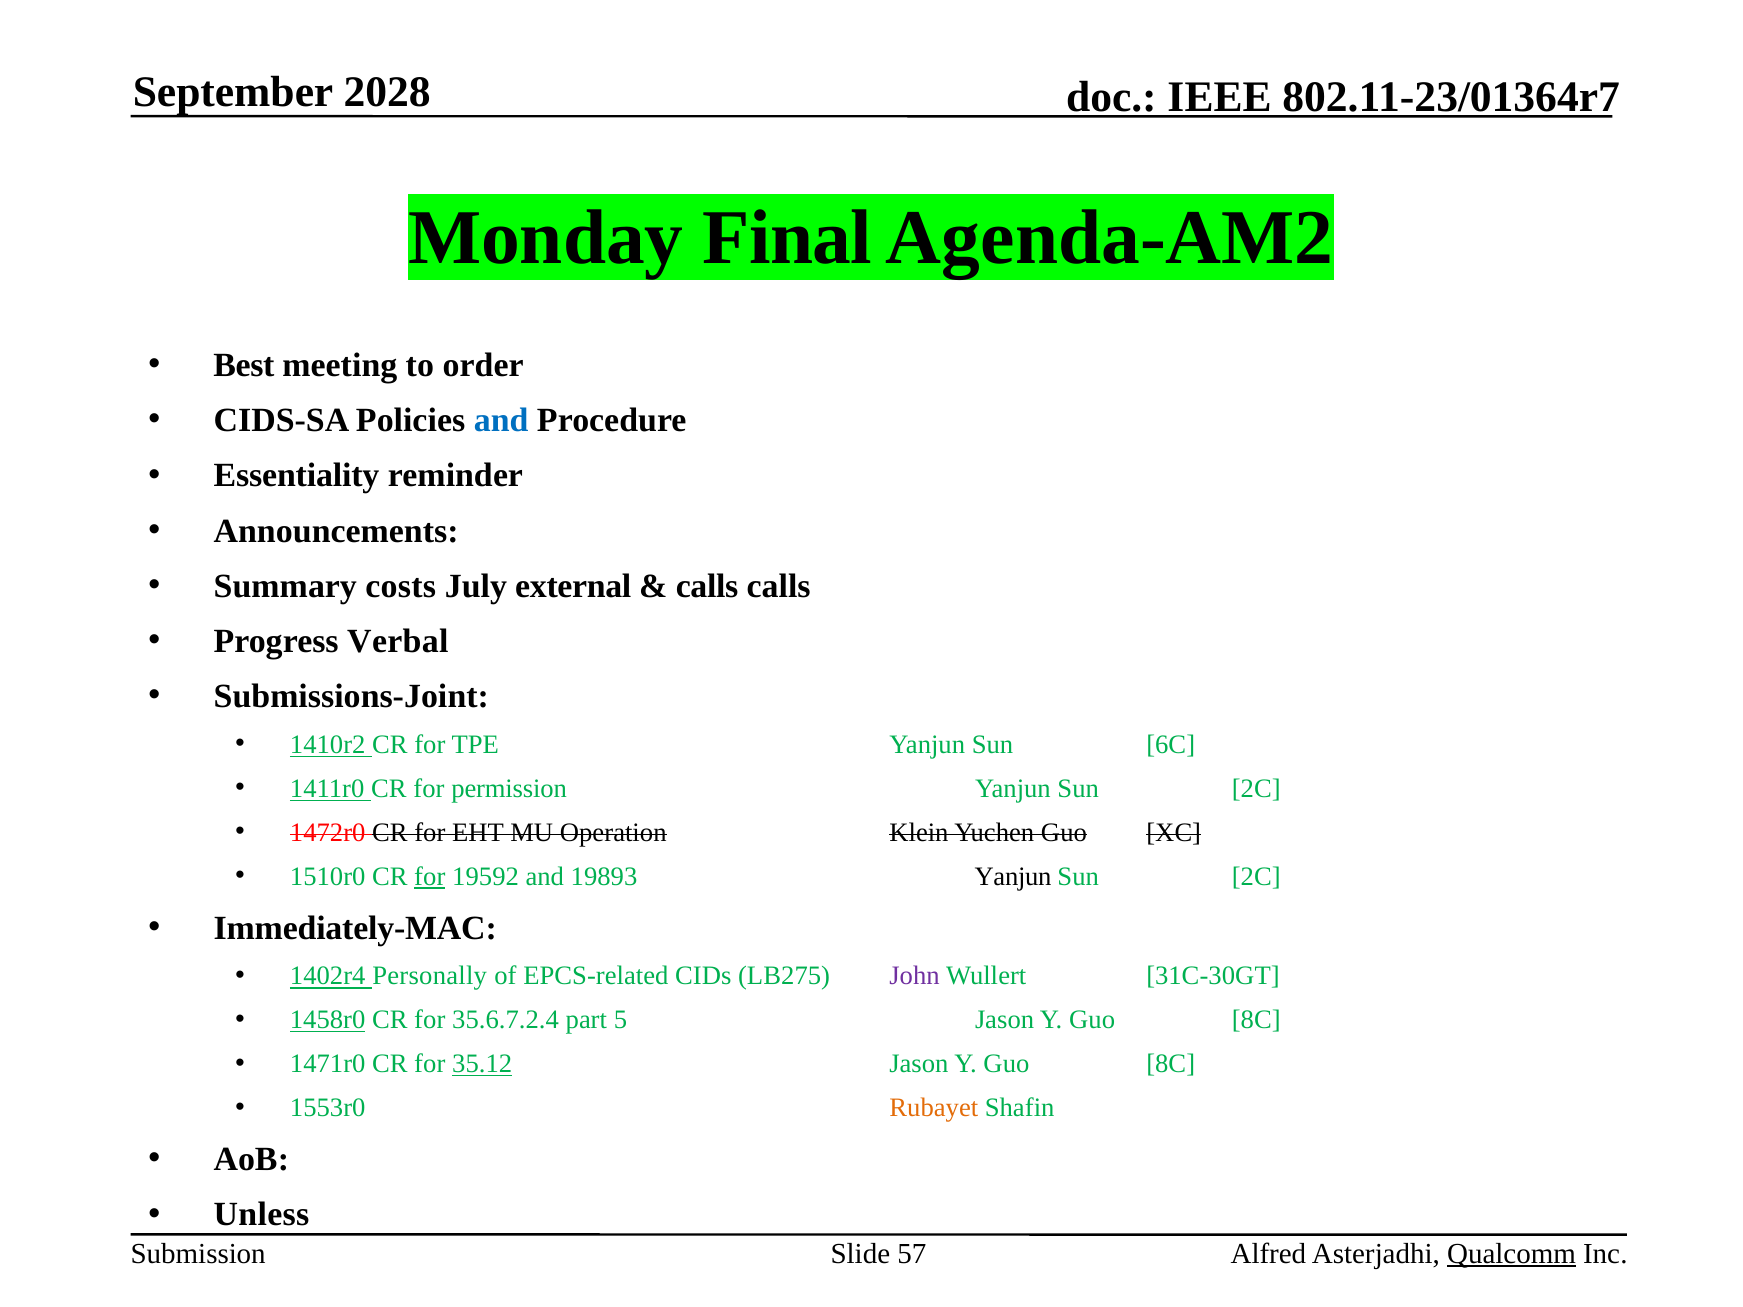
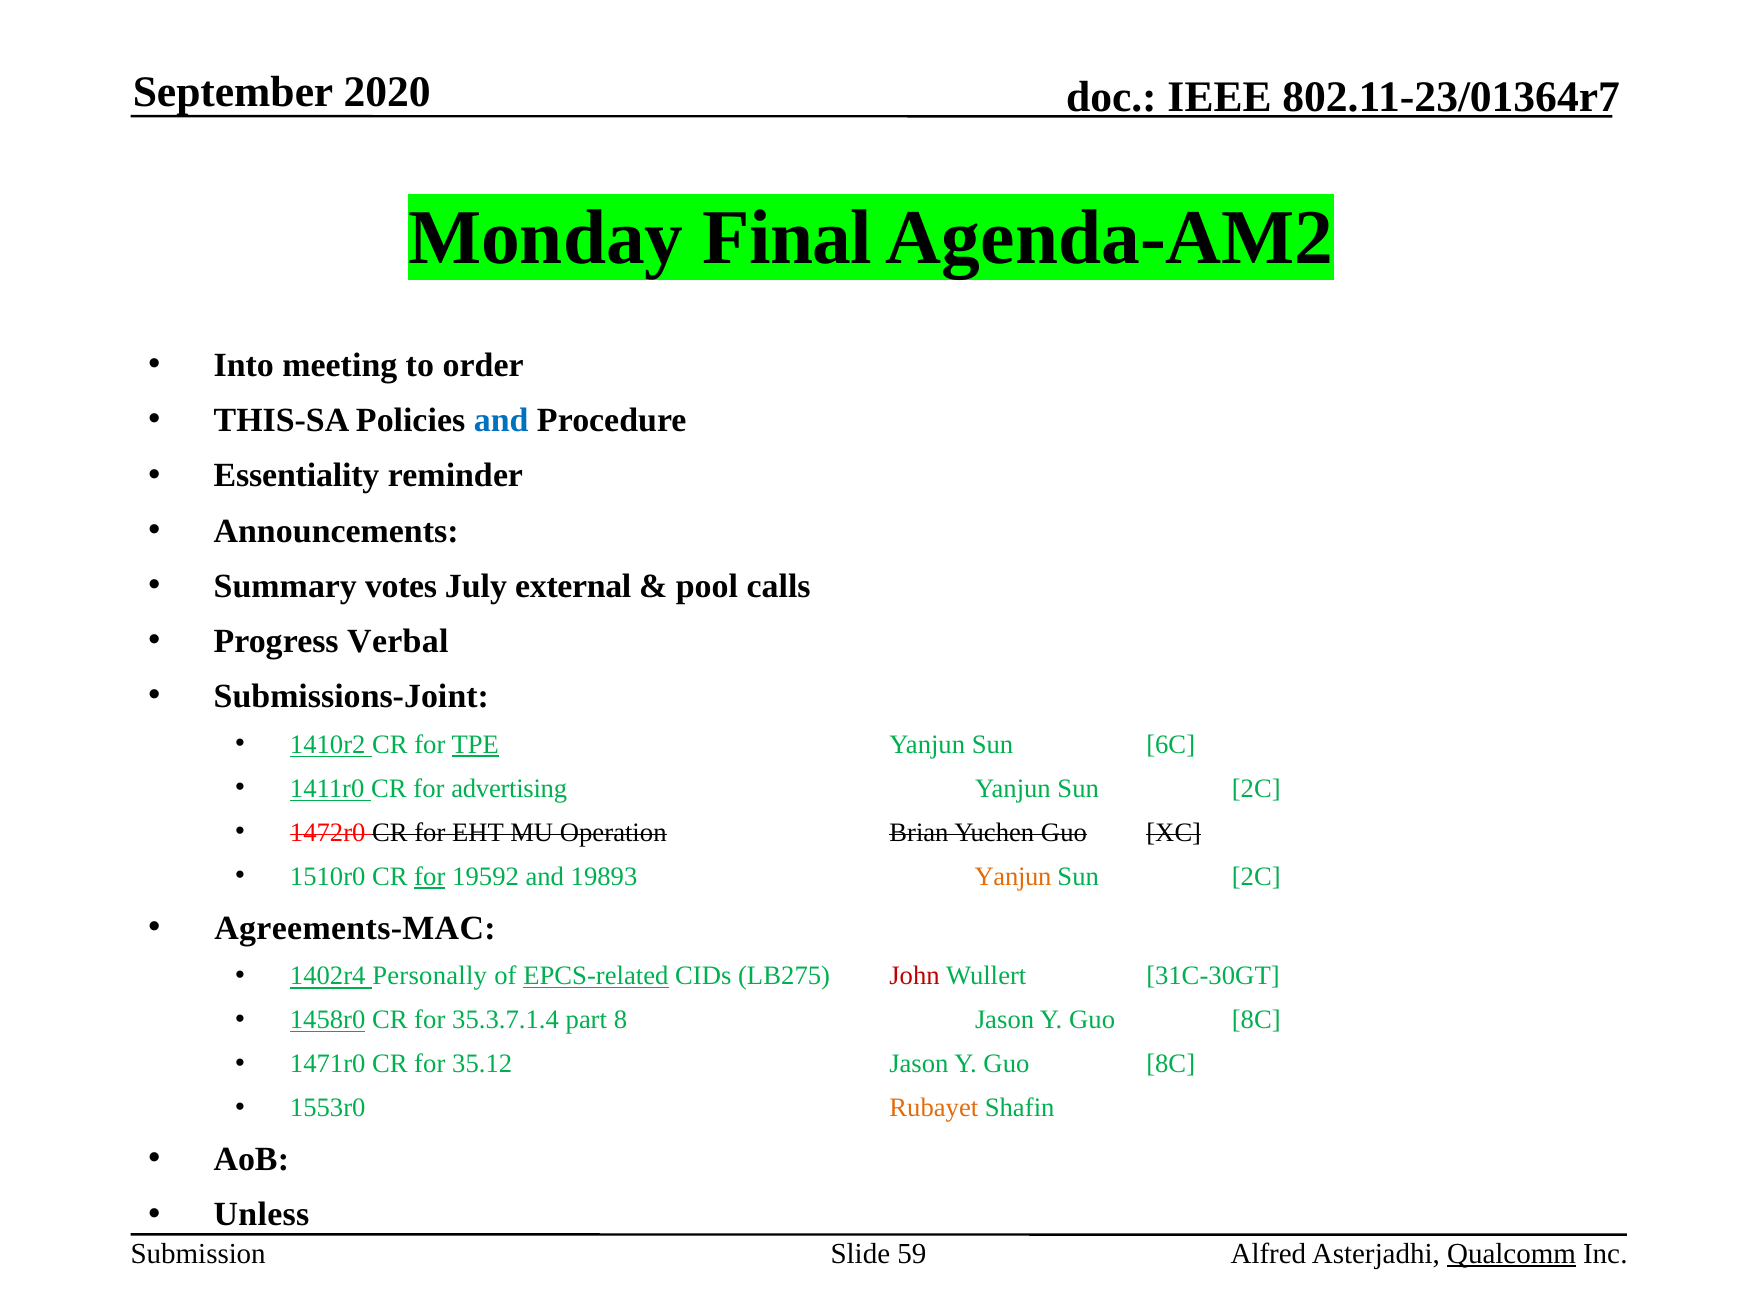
2028: 2028 -> 2020 (387, 92)
Best: Best -> Into (244, 365)
CIDS-SA: CIDS-SA -> THIS-SA (281, 421)
costs: costs -> votes (401, 586)
calls: calls -> pool (707, 586)
TPE underline: none -> present (475, 745)
permission: permission -> advertising (509, 789)
Klein: Klein -> Brian (919, 833)
Yanjun colour: black -> orange (1013, 877)
Immediately-MAC: Immediately-MAC -> Agreements-MAC (355, 928)
EPCS-related underline: none -> present (596, 976)
John colour: purple -> red (915, 976)
35.6.7.2.4: 35.6.7.2.4 -> 35.3.7.1.4 (506, 1020)
5: 5 -> 8 (621, 1020)
35.12 underline: present -> none (482, 1064)
57: 57 -> 59 (912, 1254)
